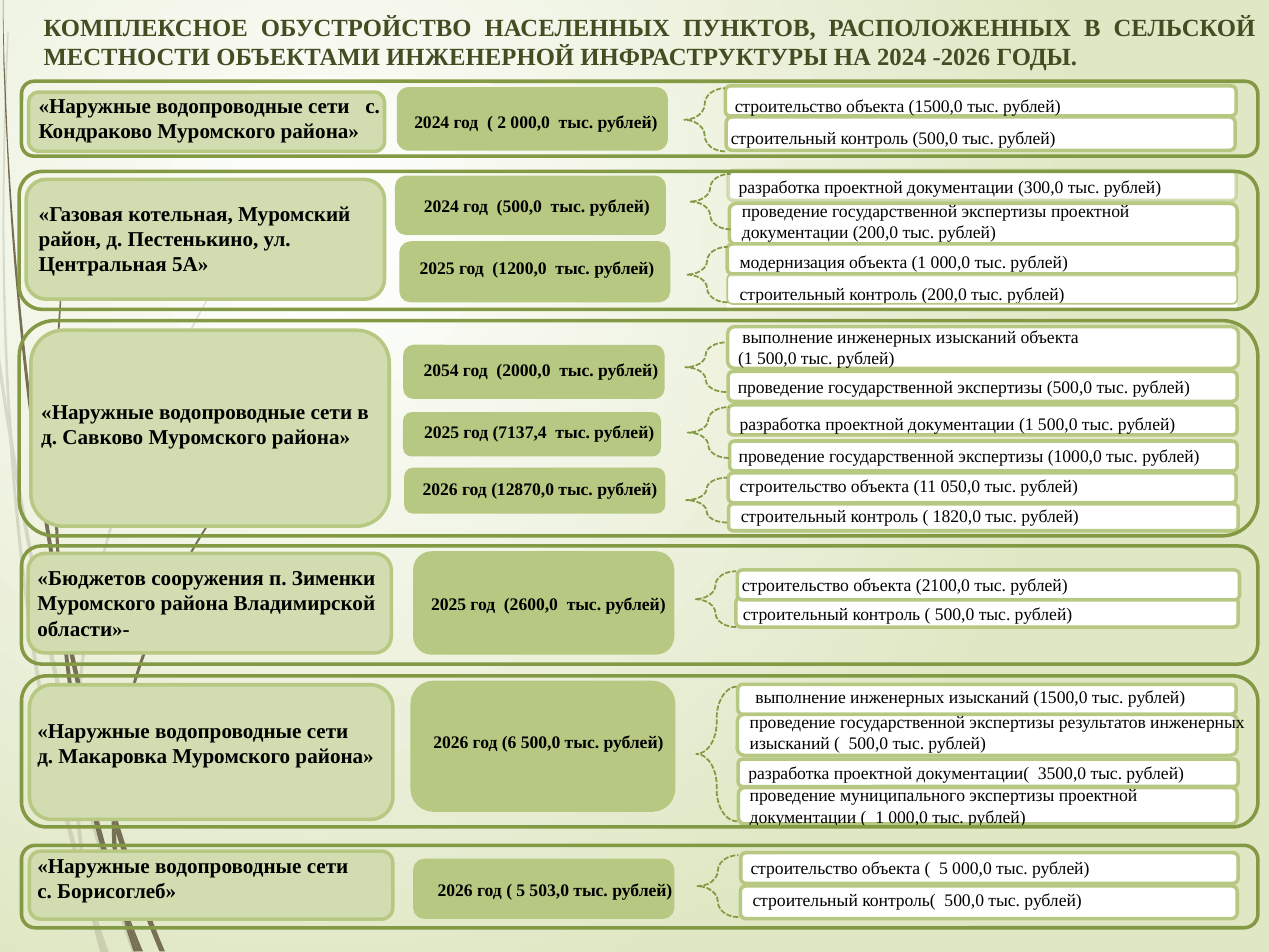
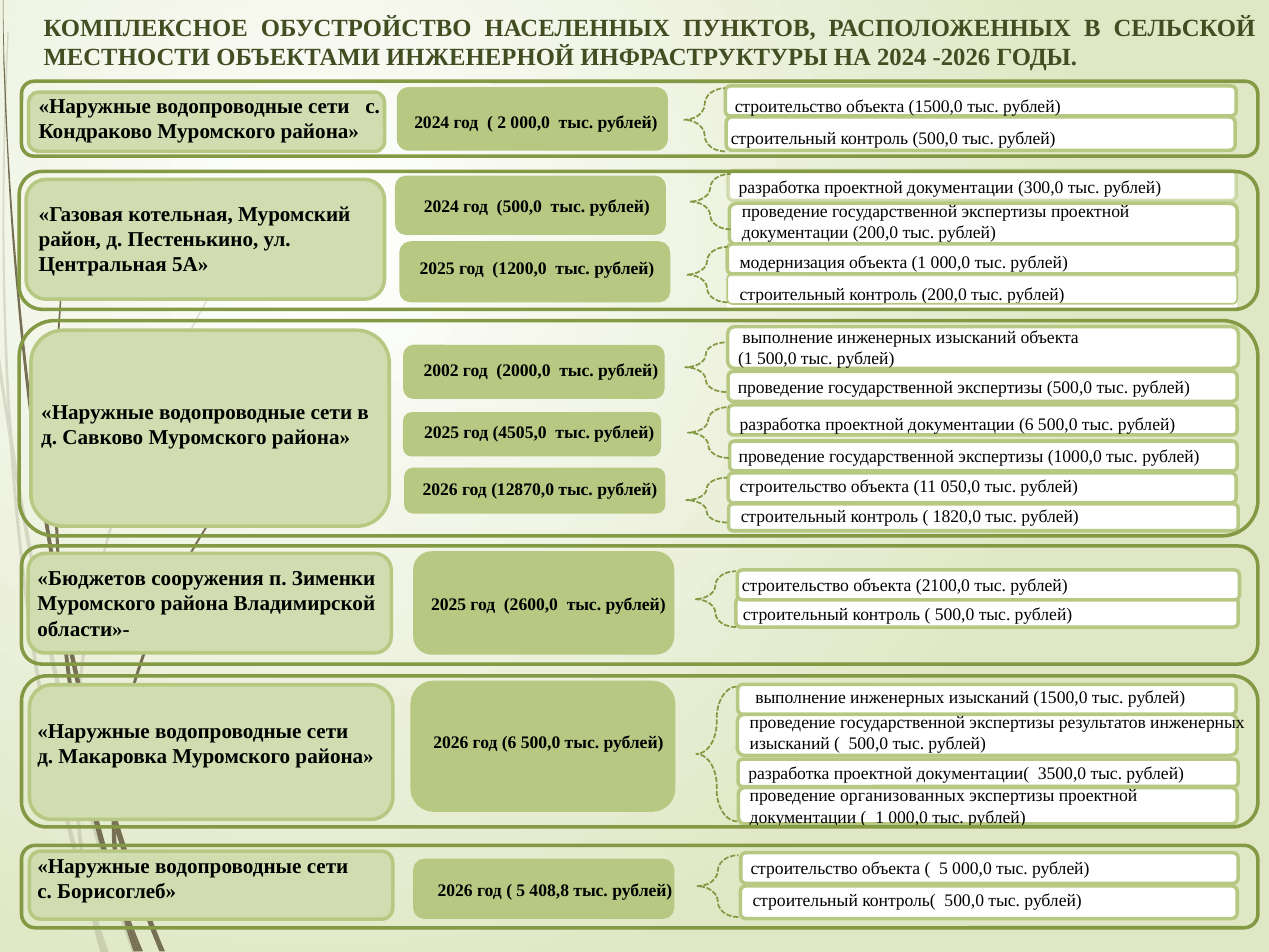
2054: 2054 -> 2002 (441, 371)
7137,4: 7137,4 -> 4505,0 (520, 433)
документации 1: 1 -> 6 (1026, 424)
муниципального: муниципального -> организованных (902, 796)
503,0: 503,0 -> 408,8 (549, 891)
